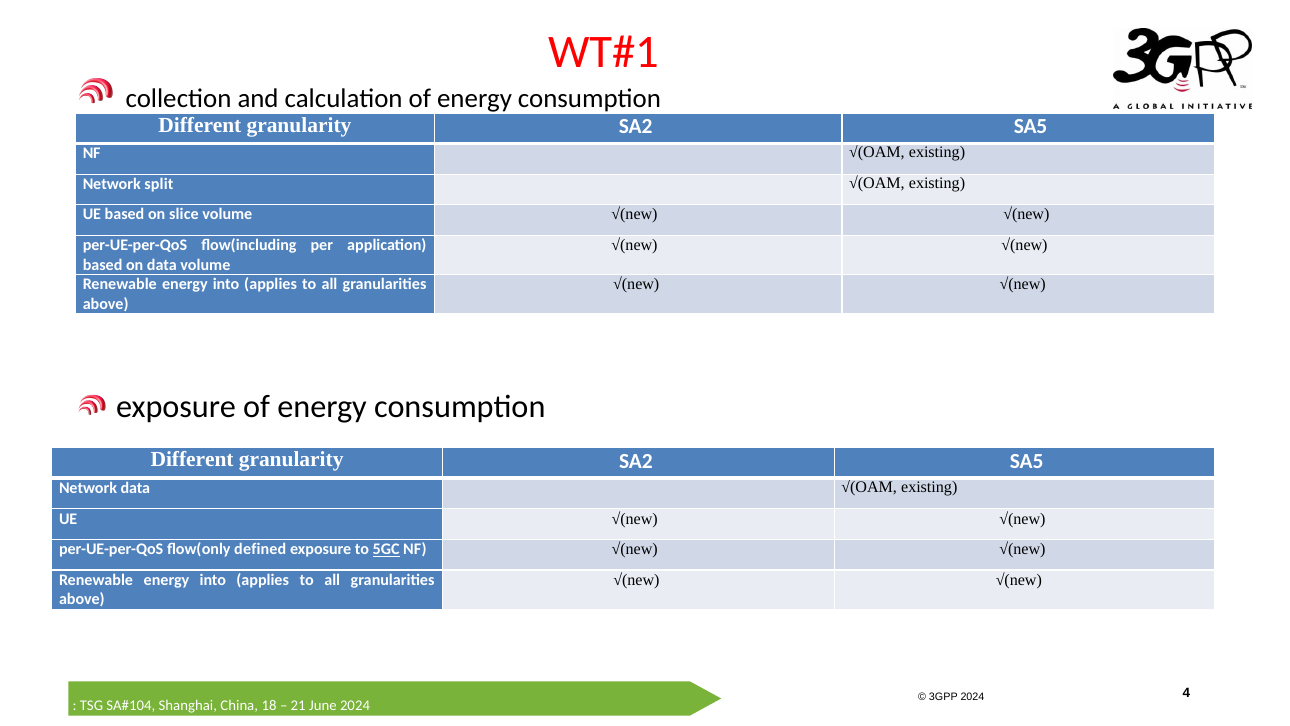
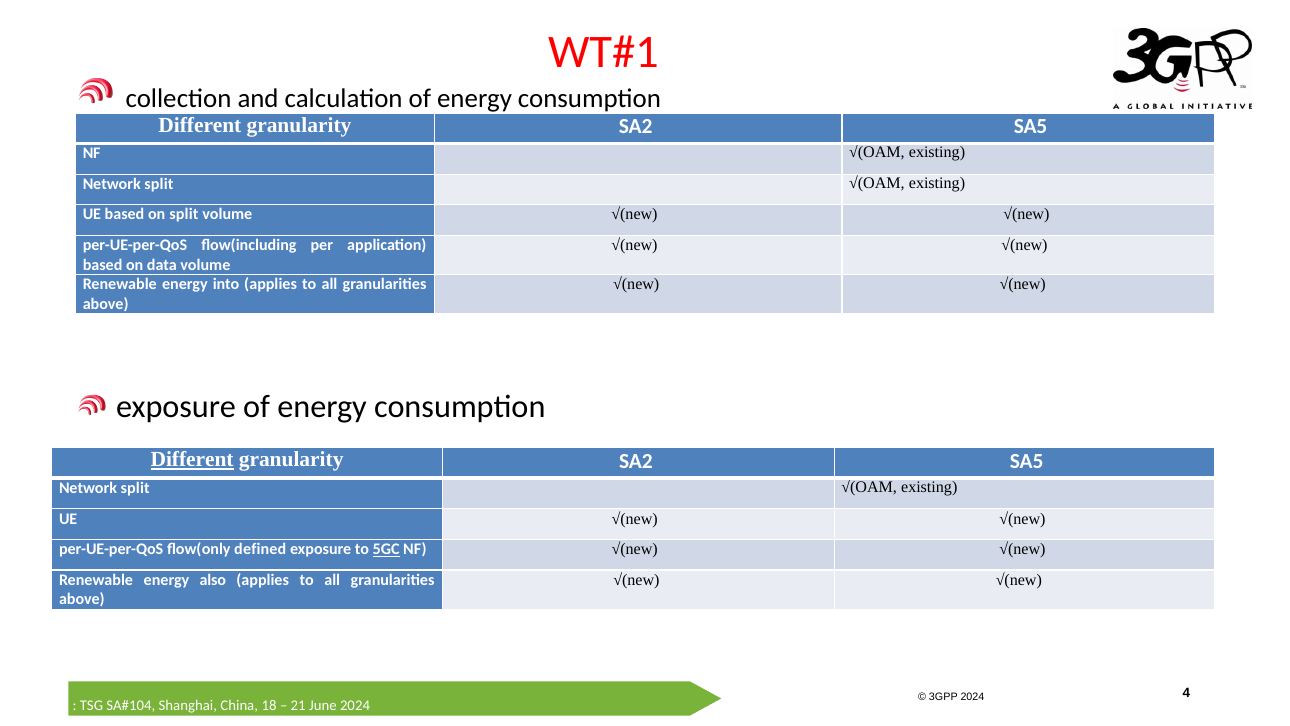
on slice: slice -> split (184, 215)
Different underline: none -> present (192, 460)
data: data -> split (135, 488)
into: into -> also (213, 580)
